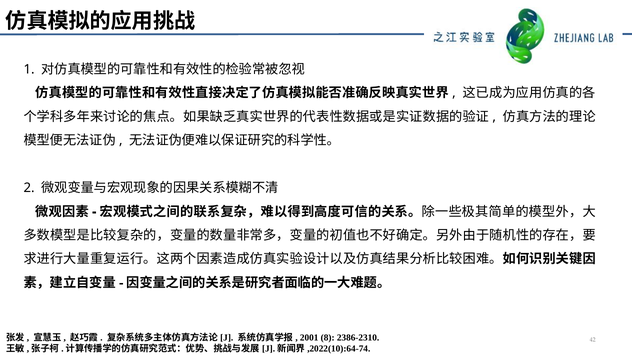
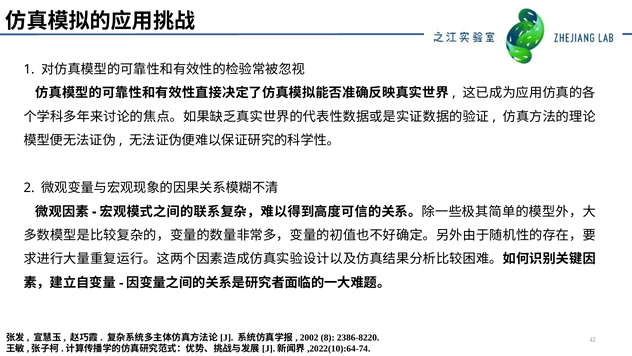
2001: 2001 -> 2002 (309, 337)
2386-2310: 2386-2310 -> 2386-8220 (358, 337)
